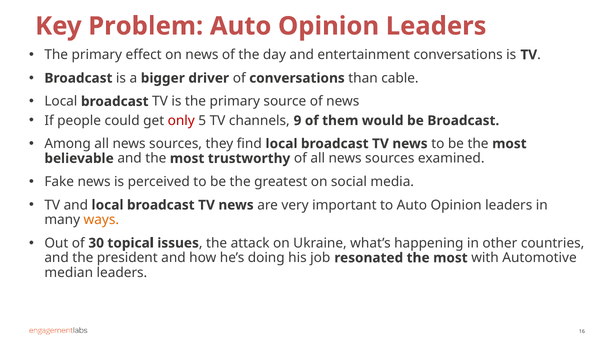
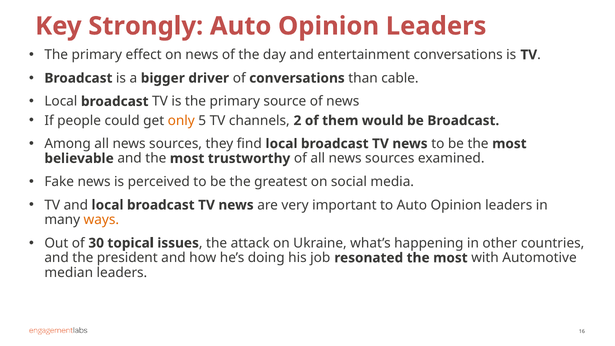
Problem: Problem -> Strongly (146, 26)
only colour: red -> orange (181, 121)
9: 9 -> 2 (297, 121)
